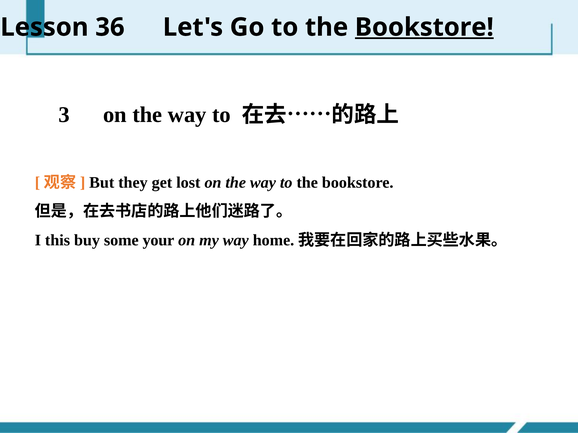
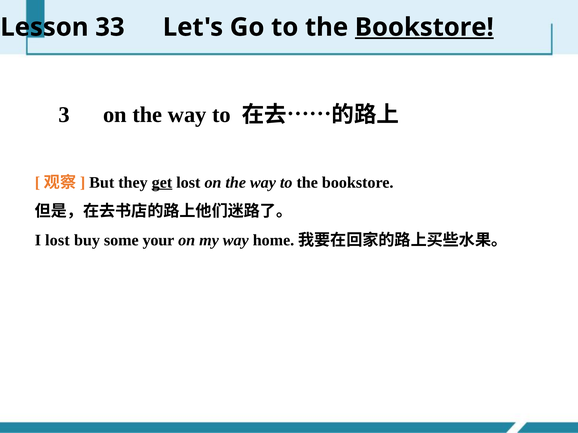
36: 36 -> 33 (110, 27)
get underline: none -> present (162, 183)
I this: this -> lost (57, 240)
